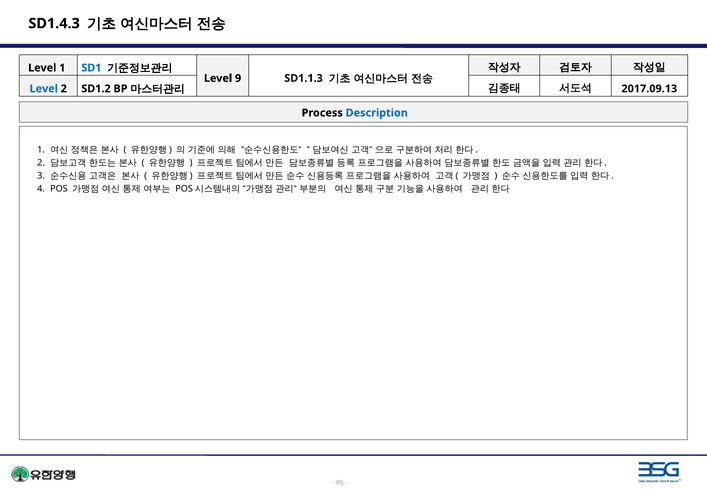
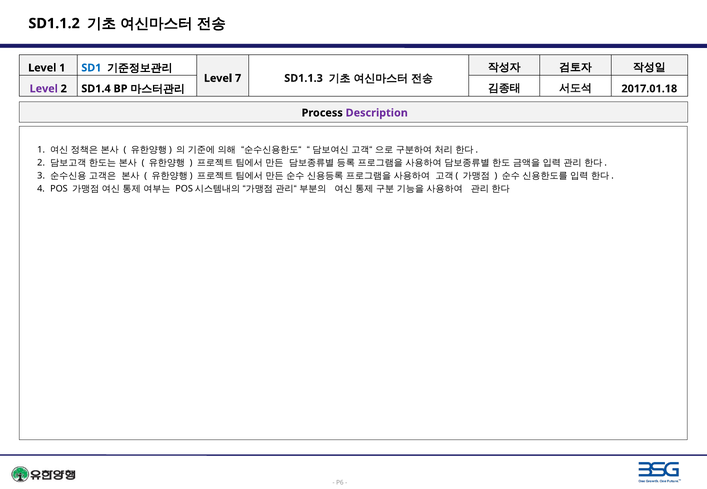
SD1.4.3: SD1.4.3 -> SD1.1.2 (54, 23)
9: 9 -> 7 (238, 78)
Level colour: blue -> purple (44, 89)
SD1.2: SD1.2 -> SD1.4 (96, 89)
2017.09.13: 2017.09.13 -> 2017.01.18 (649, 89)
Description colour: blue -> purple (377, 113)
